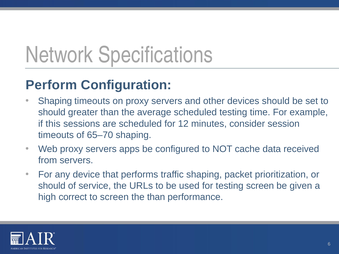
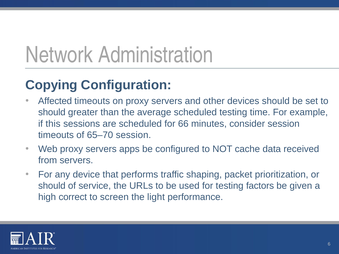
Specifications: Specifications -> Administration (156, 55)
Perform: Perform -> Copying (51, 85)
Shaping: Shaping -> Affected (55, 101)
12: 12 -> 66 (183, 124)
65–70 shaping: shaping -> session (133, 135)
testing screen: screen -> factors (260, 186)
the than: than -> light (156, 197)
